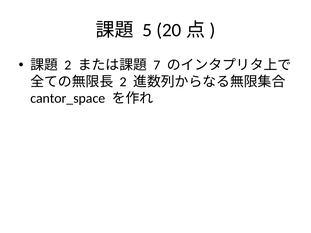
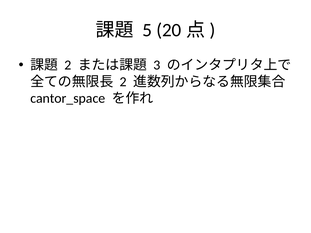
7: 7 -> 3 (157, 65)
